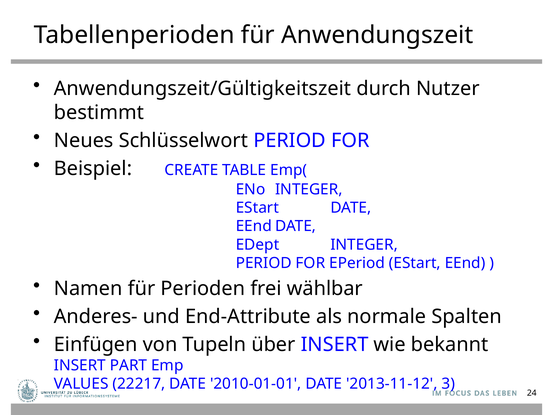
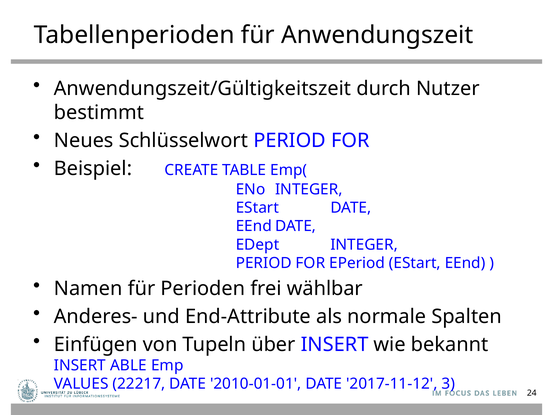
PART: PART -> ABLE (128, 365)
2013-11-12: 2013-11-12 -> 2017-11-12 (392, 384)
